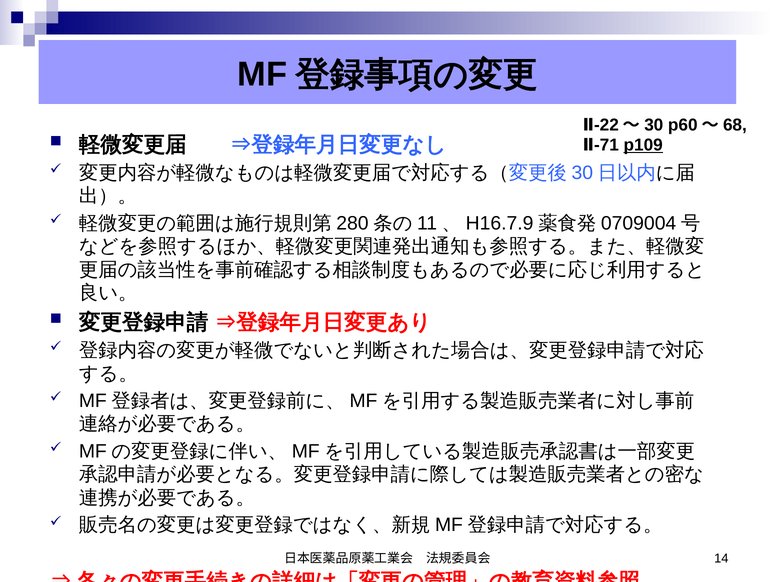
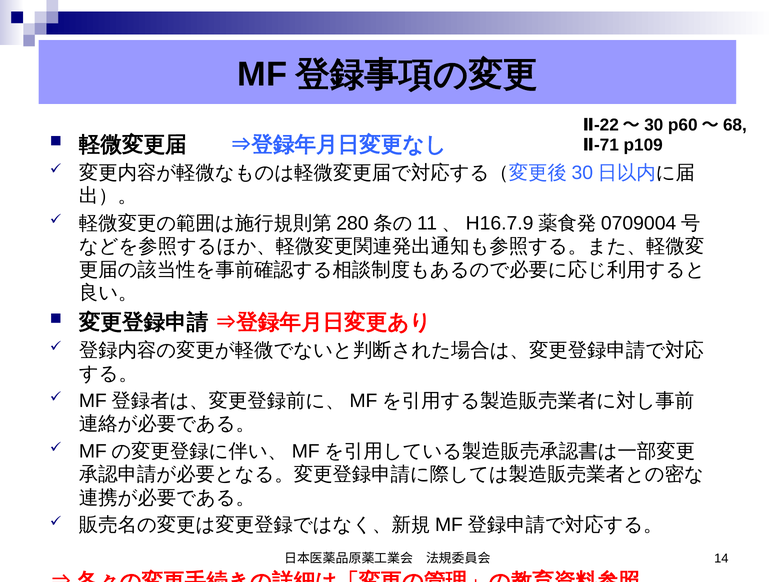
p109 underline: present -> none (643, 145)
